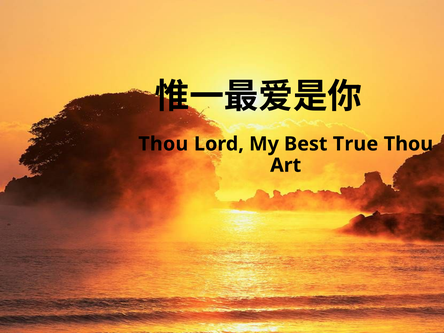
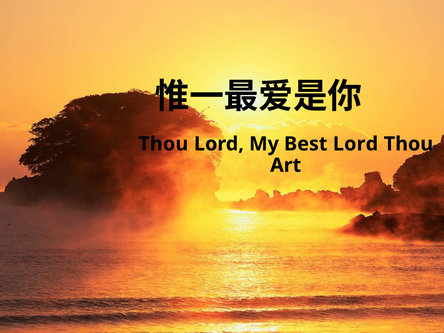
Best True: True -> Lord (356, 144)
